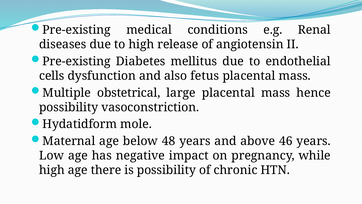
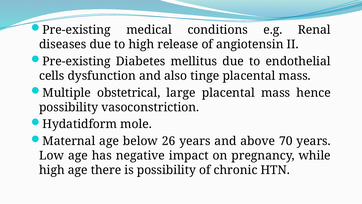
fetus: fetus -> tinge (205, 76)
48: 48 -> 26 (169, 141)
46: 46 -> 70 (286, 141)
